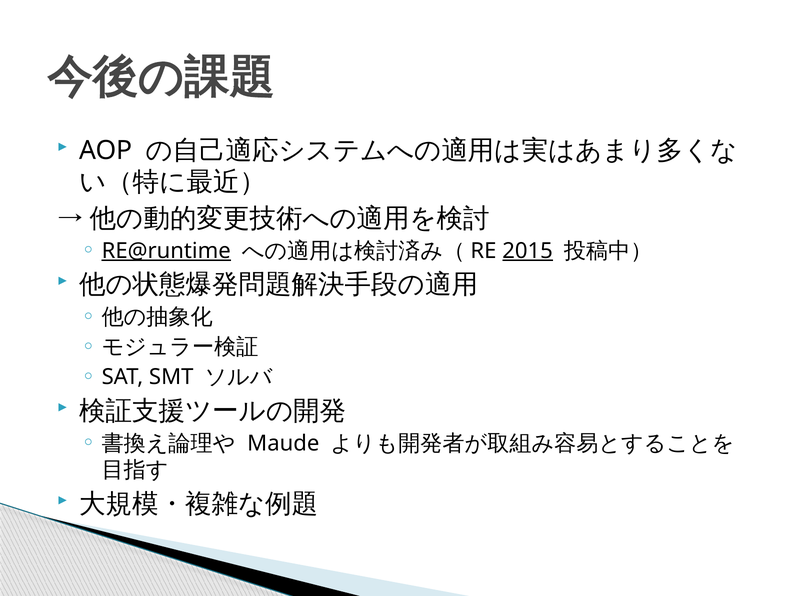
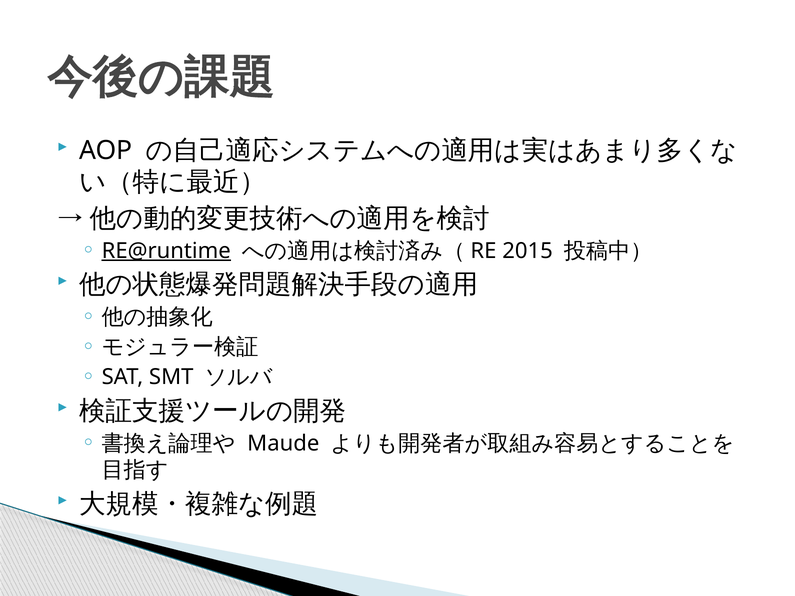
2015 underline: present -> none (528, 251)
